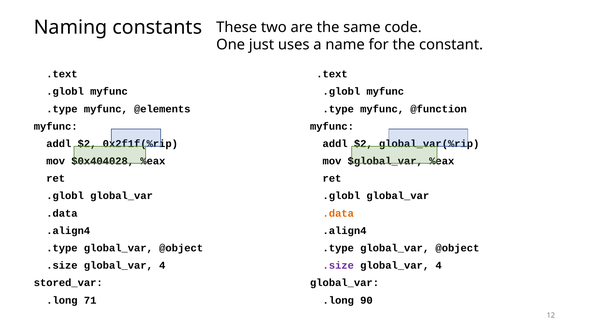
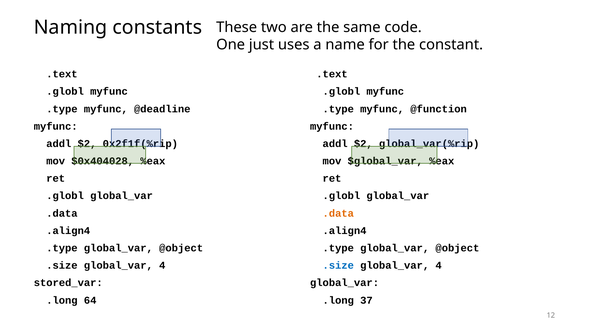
@elements: @elements -> @deadline (162, 109)
.size colour: purple -> blue (338, 266)
71: 71 -> 64 (90, 301)
90: 90 -> 37 (366, 301)
